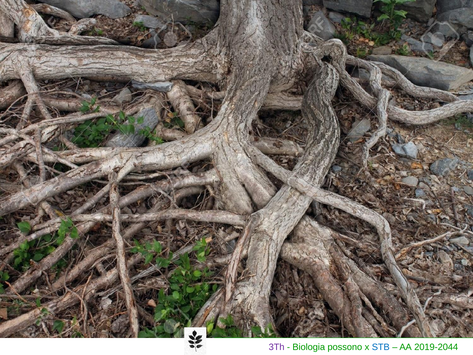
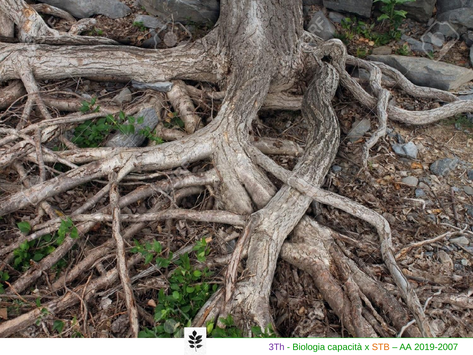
possono: possono -> capacità (345, 347)
STB colour: blue -> orange (381, 347)
2019-2044: 2019-2044 -> 2019-2007 (436, 347)
